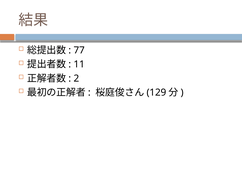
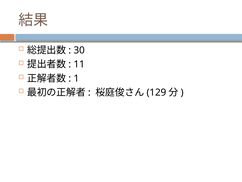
77: 77 -> 30 (79, 50)
2: 2 -> 1 (76, 78)
